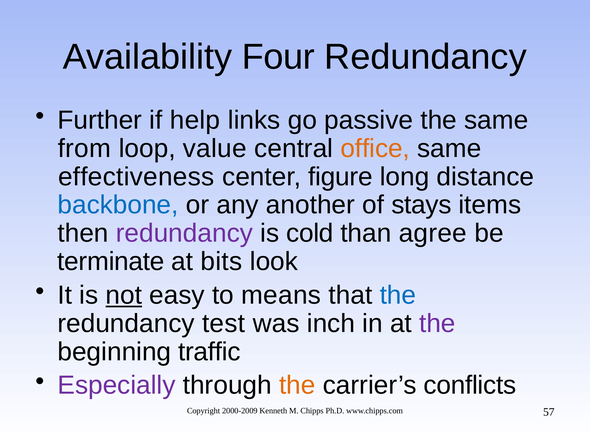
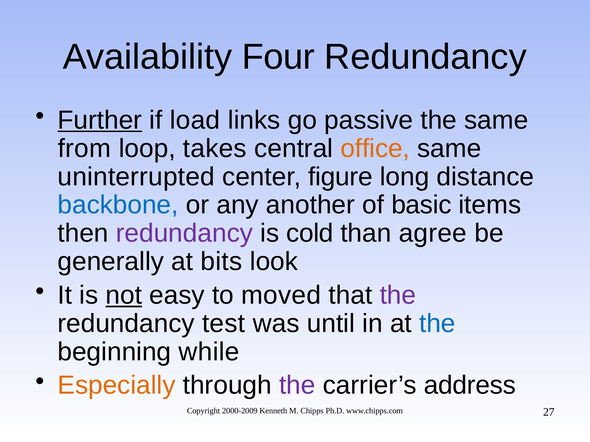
Further underline: none -> present (100, 120)
help: help -> load (195, 120)
value: value -> takes (215, 149)
effectiveness: effectiveness -> uninterrupted (136, 177)
stays: stays -> basic (421, 205)
terminate: terminate -> generally (111, 262)
means: means -> moved (281, 295)
the colour: blue -> purple (398, 295)
inch: inch -> until (331, 324)
the colour: purple -> blue (437, 324)
traffic: traffic -> while (209, 352)
Especially colour: purple -> orange (117, 386)
the colour: orange -> purple (297, 386)
conflicts: conflicts -> address (470, 386)
57: 57 -> 27 (549, 413)
